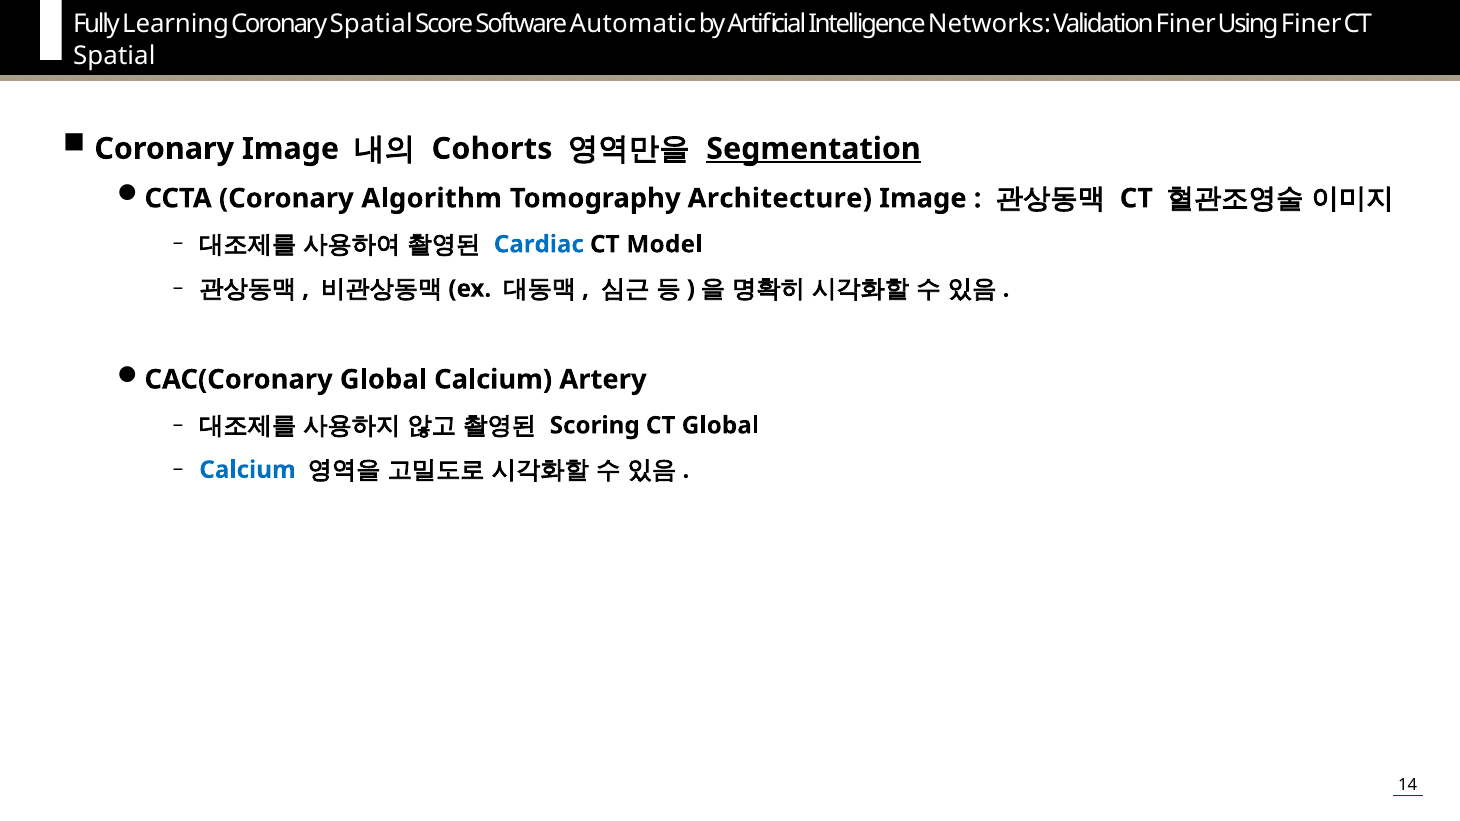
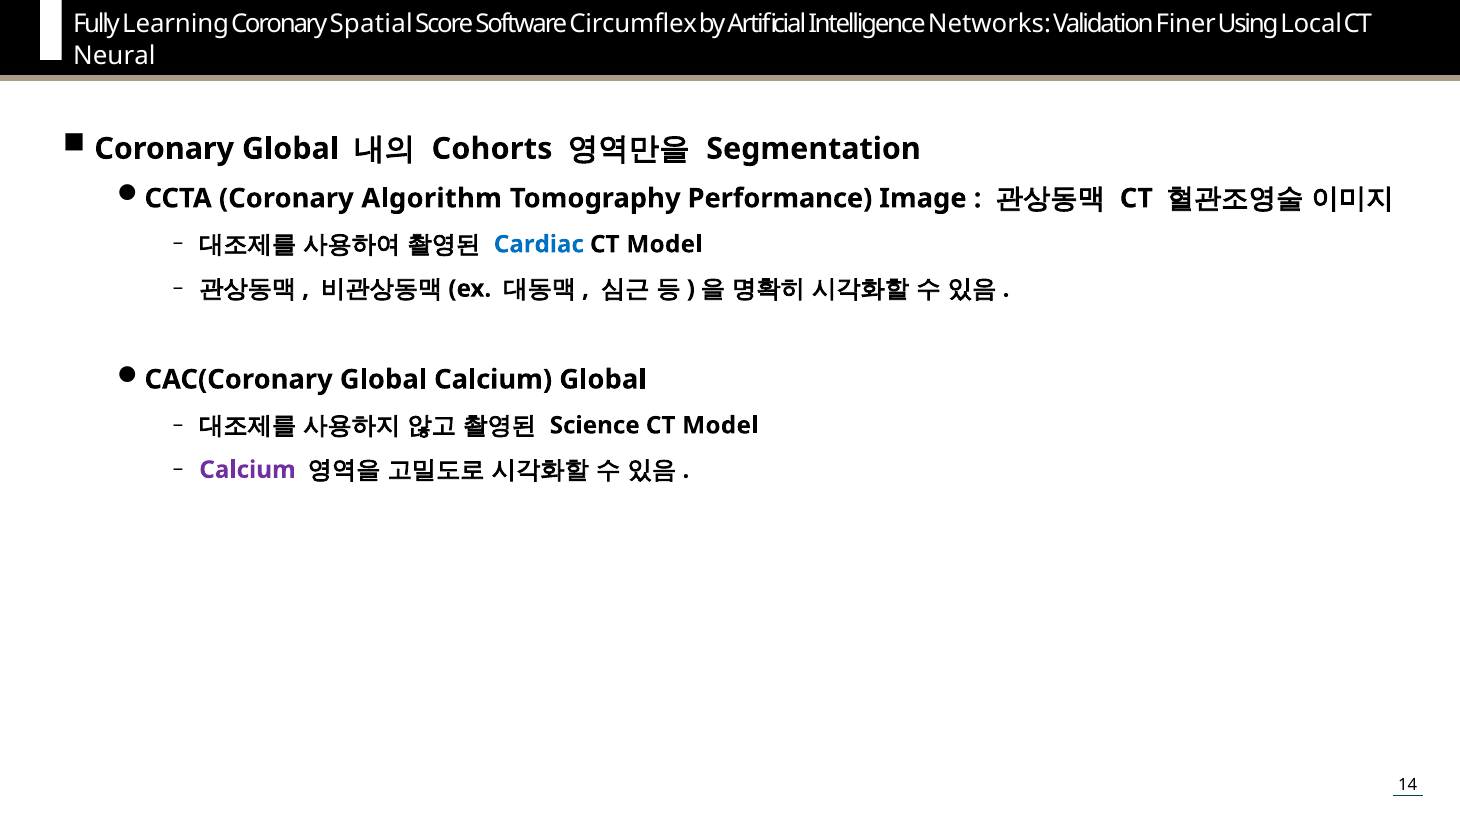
Automatic: Automatic -> Circumflex (633, 24)
Using Finer: Finer -> Local (1311, 24)
Spatial: Spatial -> Neural (114, 56)
Coronary Image: Image -> Global (290, 149)
Segmentation underline: present -> none (813, 149)
Architecture: Architecture -> Performance (780, 198)
Calcium Artery: Artery -> Global (603, 380)
Scoring: Scoring -> Science (595, 426)
Global: Global -> Model (720, 426)
Calcium colour: blue -> purple (247, 470)
